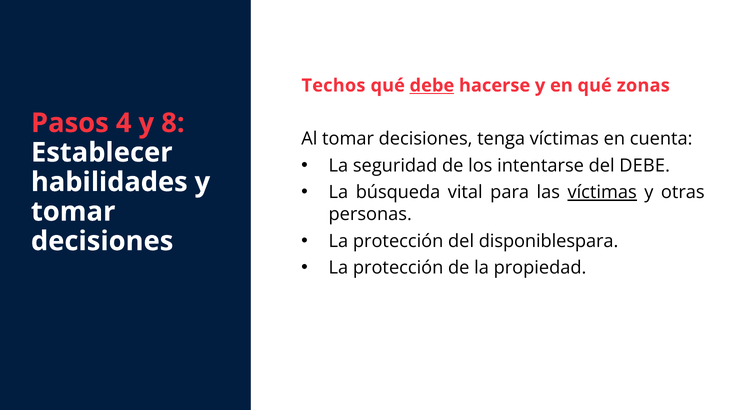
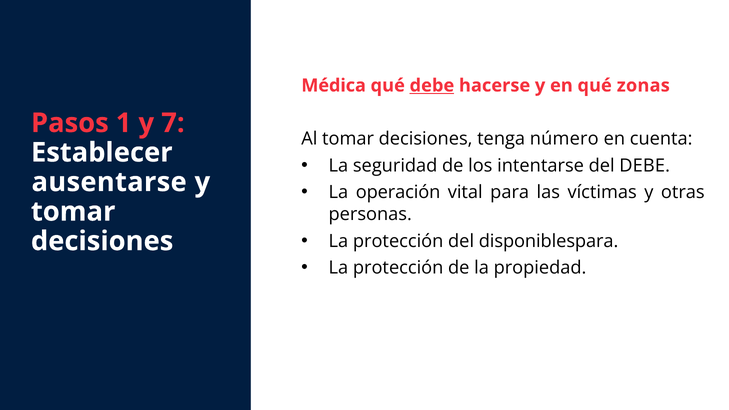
Techos: Techos -> Médica (334, 86)
4: 4 -> 1 (124, 123)
8: 8 -> 7 (173, 123)
tenga víctimas: víctimas -> número (564, 139)
habilidades: habilidades -> ausentarse (109, 182)
búsqueda: búsqueda -> operación (398, 192)
víctimas underline: present -> none (602, 192)
